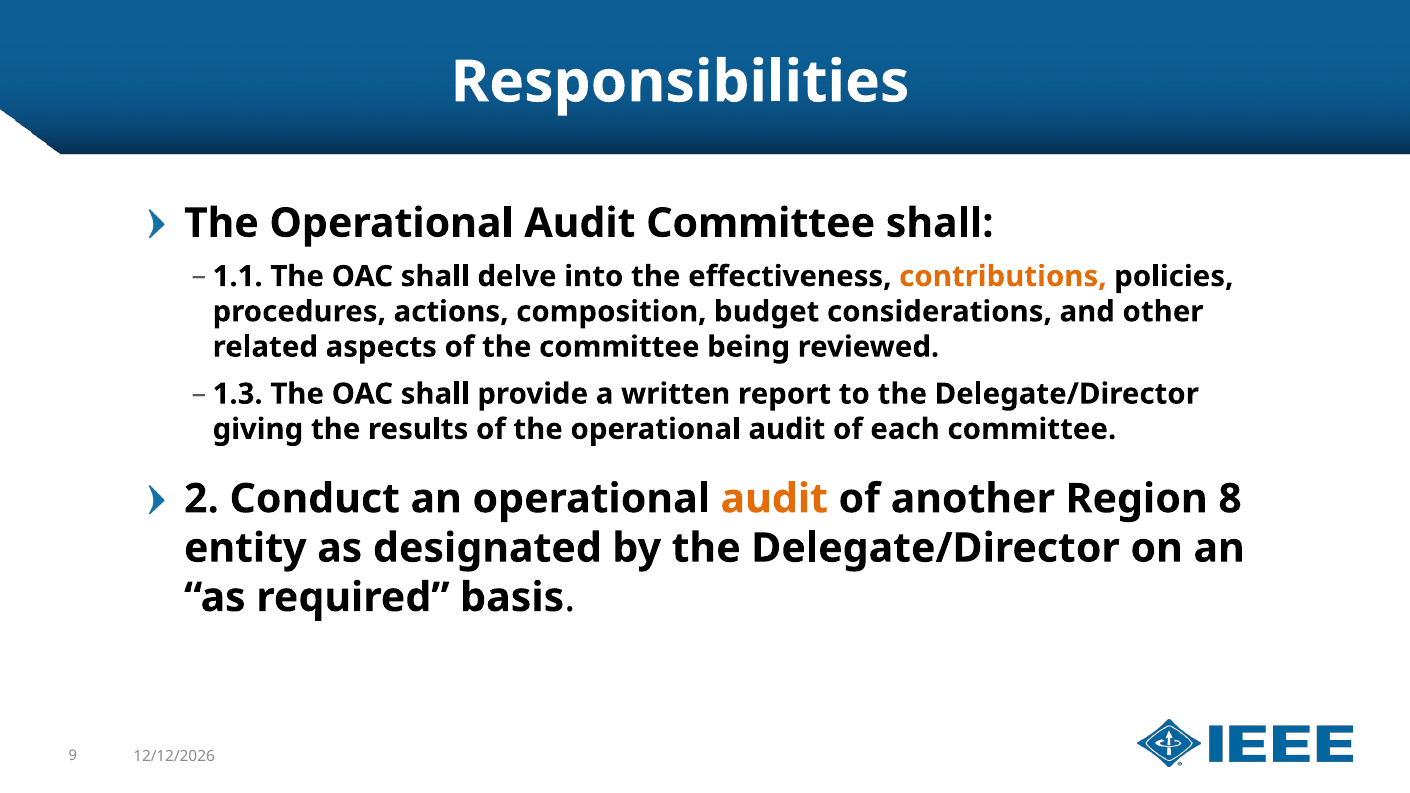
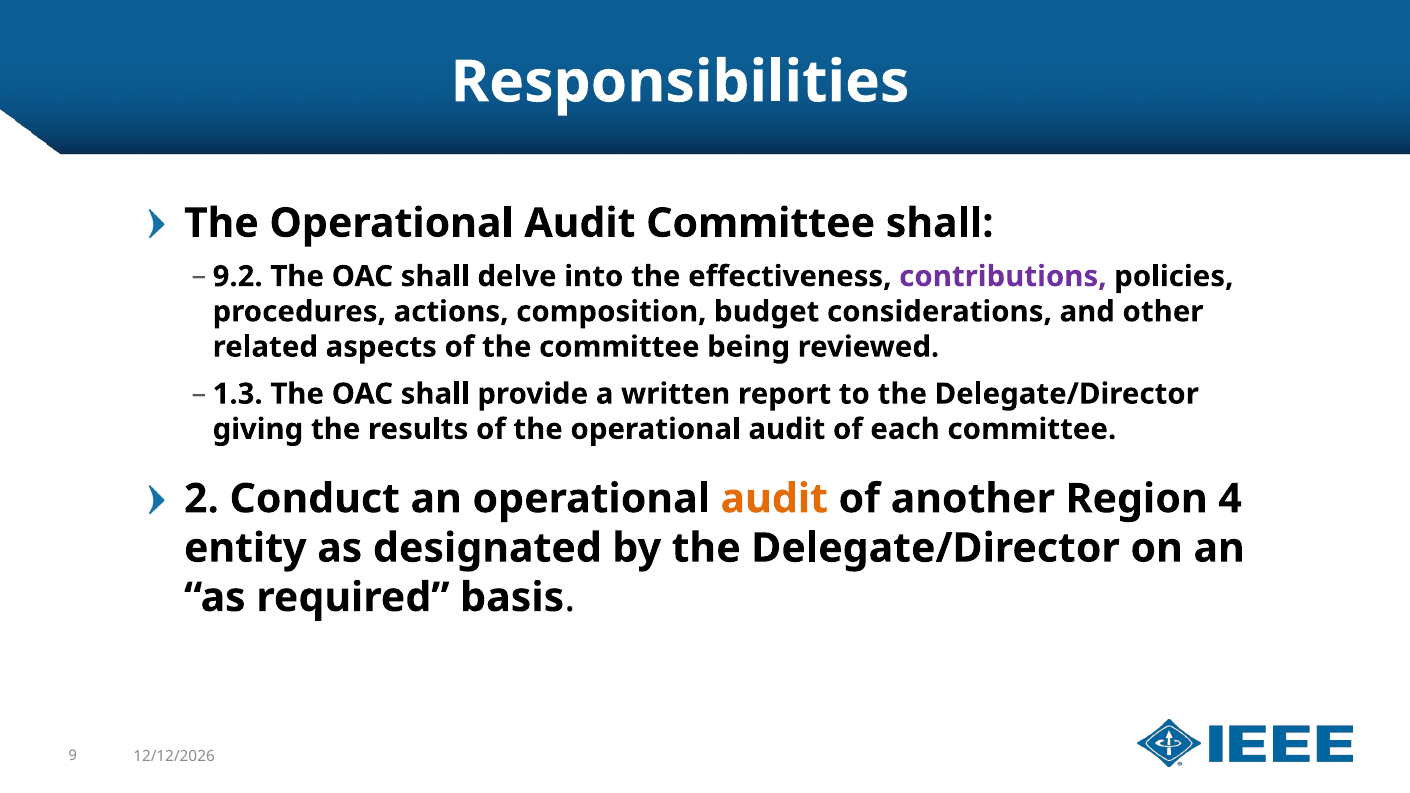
1.1: 1.1 -> 9.2 (238, 276)
contributions colour: orange -> purple (1003, 276)
8: 8 -> 4 (1230, 499)
